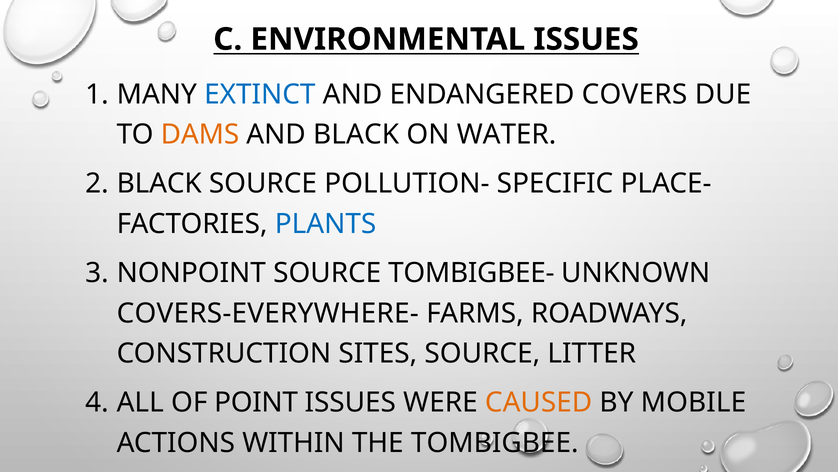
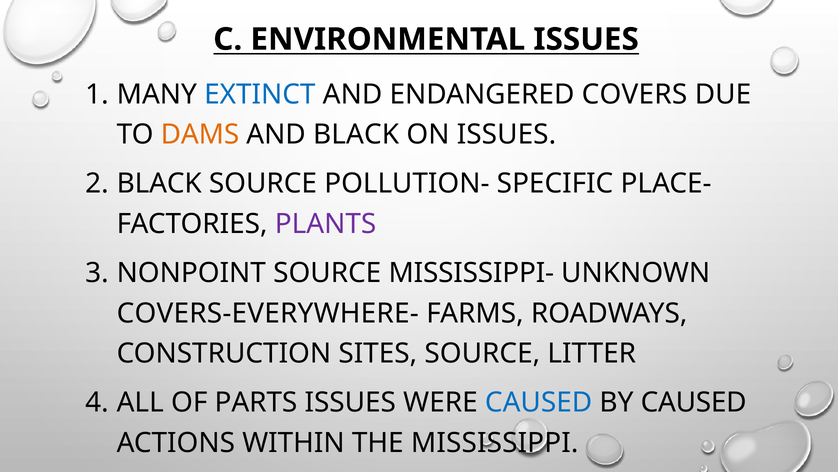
ON WATER: WATER -> ISSUES (506, 135)
PLANTS colour: blue -> purple (326, 224)
TOMBIGBEE-: TOMBIGBEE- -> MISSISSIPPI- (471, 273)
POINT: POINT -> PARTS (256, 402)
CAUSED colour: orange -> blue (539, 402)
BY MOBILE: MOBILE -> CAUSED (694, 402)
TOMBIGBEE: TOMBIGBEE -> MISSISSIPPI (495, 442)
